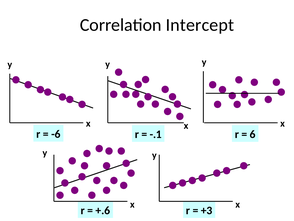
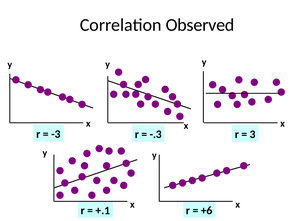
Intercept: Intercept -> Observed (200, 25)
-6: -6 -> -3 (56, 134)
-.1: -.1 -> -.3 (156, 134)
6: 6 -> 3 (253, 134)
+.6: +.6 -> +.1 (103, 210)
+3: +3 -> +6 (207, 210)
